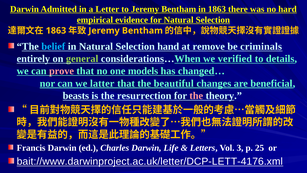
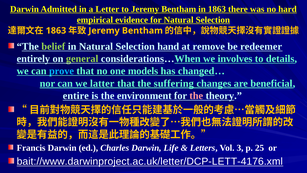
belief colour: light blue -> light green (53, 46)
criminals: criminals -> redeemer (261, 46)
verified: verified -> involves (235, 59)
prove colour: pink -> light blue (62, 71)
beautiful: beautiful -> suffering (174, 83)
beasts: beasts -> entire (76, 96)
resurrection: resurrection -> environment (144, 96)
